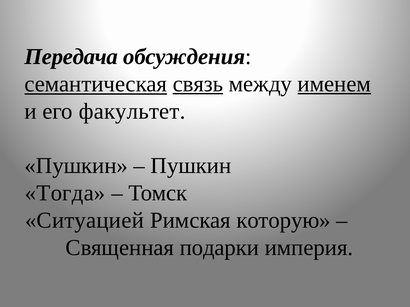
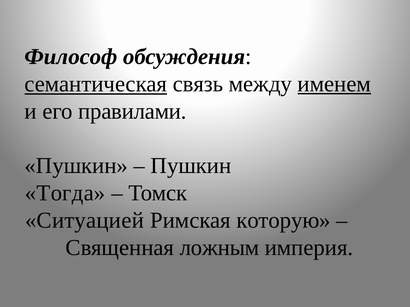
Передача: Передача -> Философ (71, 57)
связь underline: present -> none (198, 84)
факультет: факультет -> правилами (132, 111)
подарки: подарки -> ложным (219, 248)
